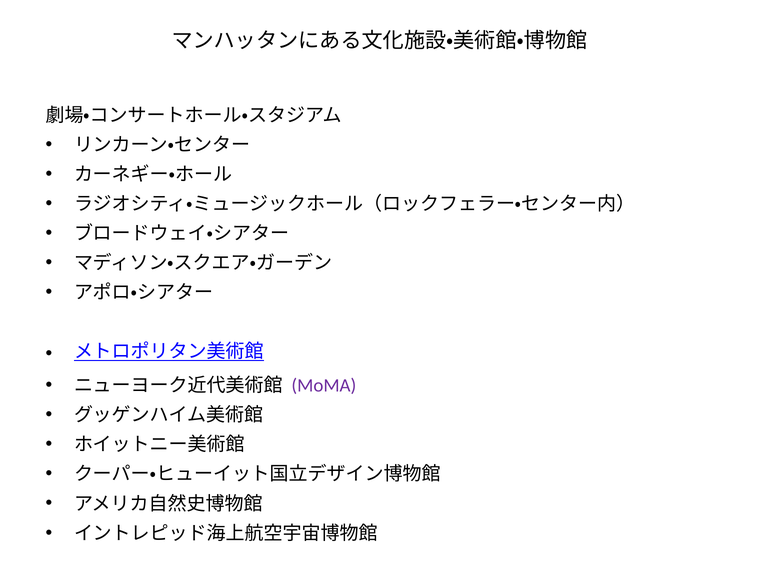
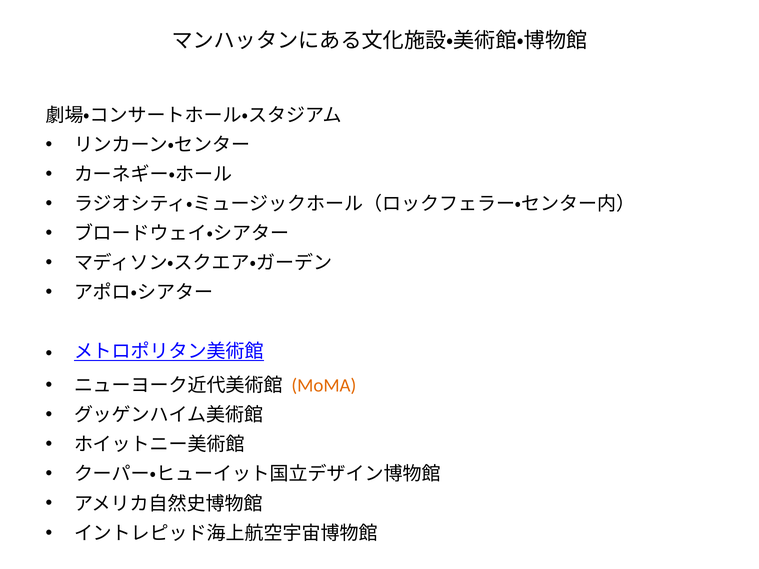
MoMA colour: purple -> orange (324, 386)
